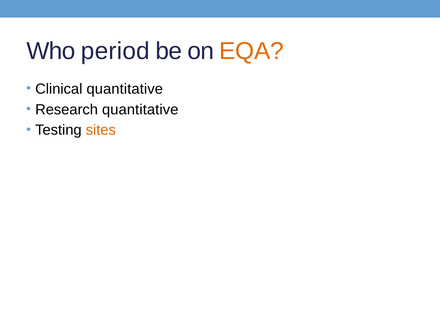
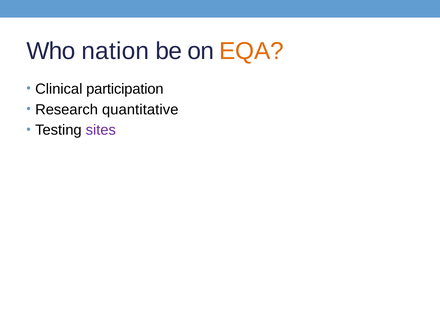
period: period -> nation (115, 51)
Clinical quantitative: quantitative -> participation (125, 89)
sites colour: orange -> purple (101, 130)
